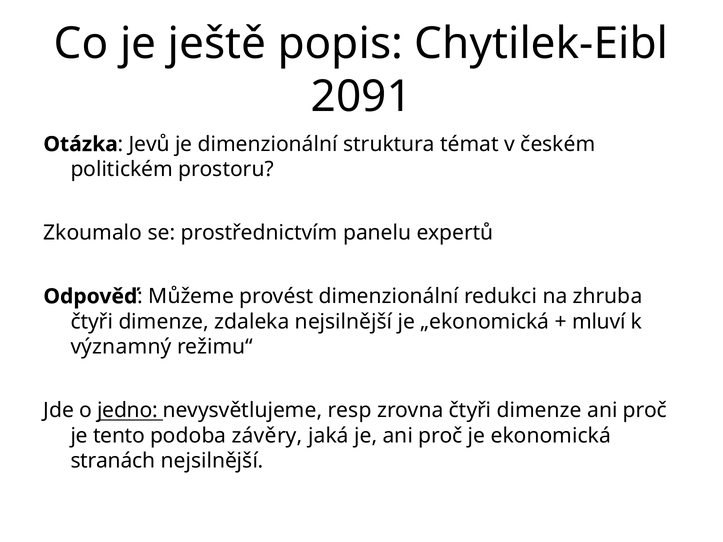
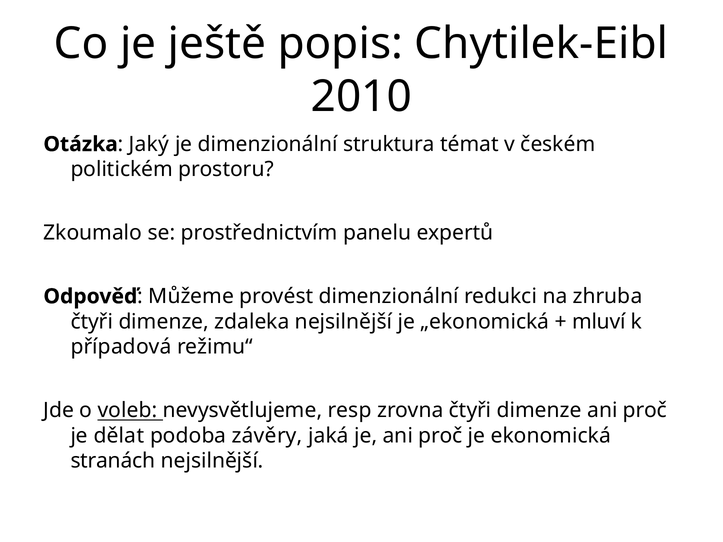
2091: 2091 -> 2010 (361, 96)
Jevů: Jevů -> Jaký (149, 144)
významný: významný -> případová (121, 347)
jedno: jedno -> voleb (127, 411)
tento: tento -> dělat (119, 436)
